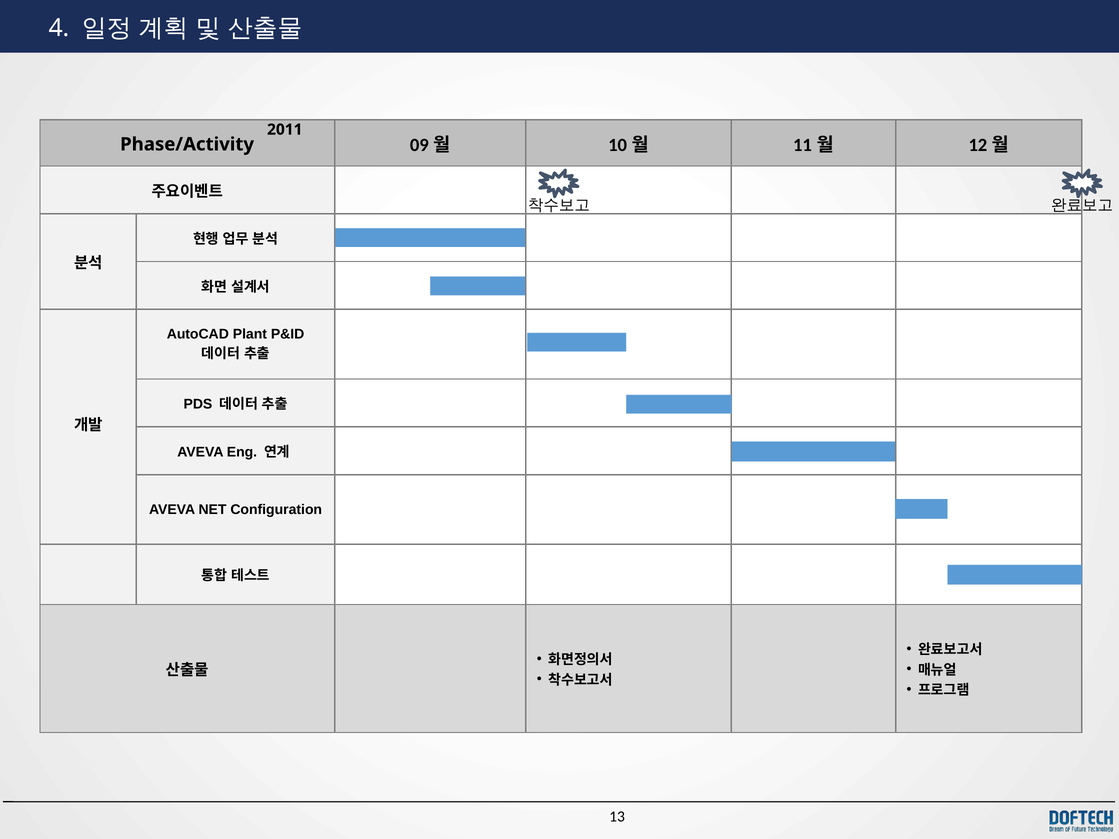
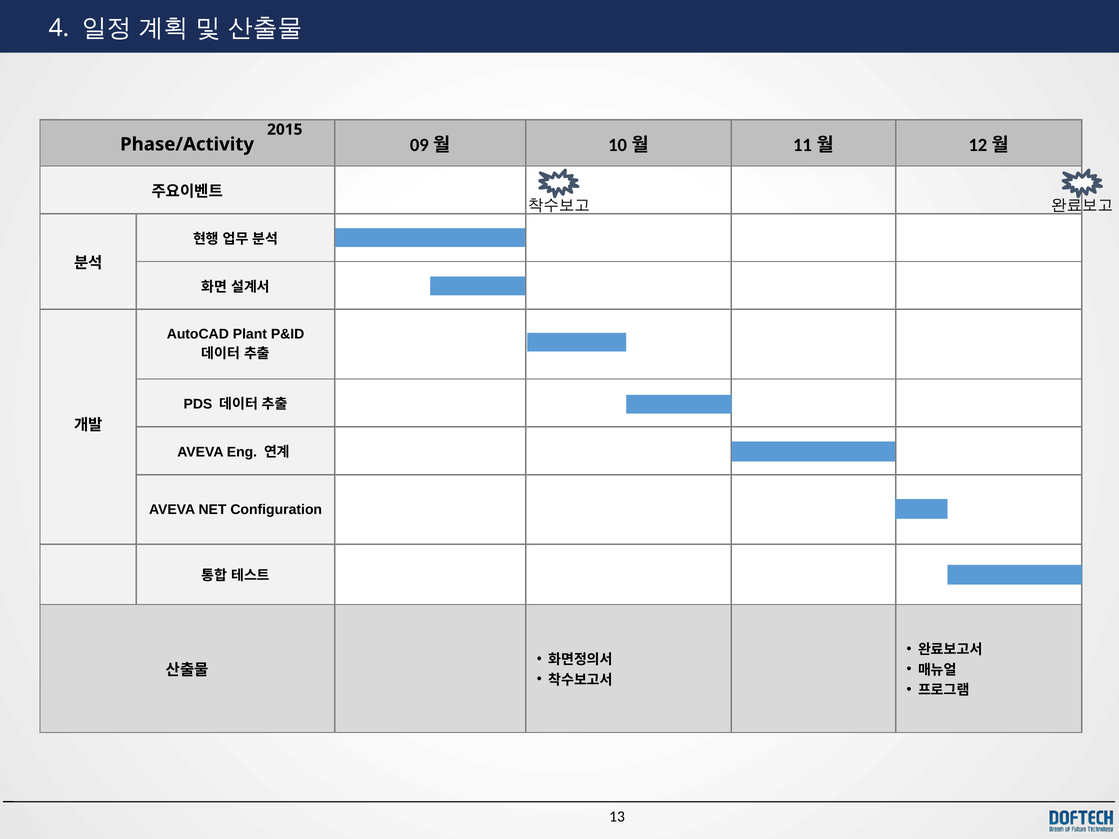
2011: 2011 -> 2015 (285, 130)
